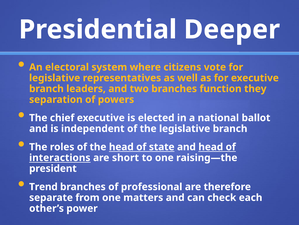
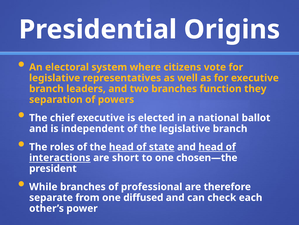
Deeper: Deeper -> Origins (232, 30)
raising—the: raising—the -> chosen—the (207, 157)
Trend: Trend -> While (43, 186)
matters: matters -> diffused (143, 197)
